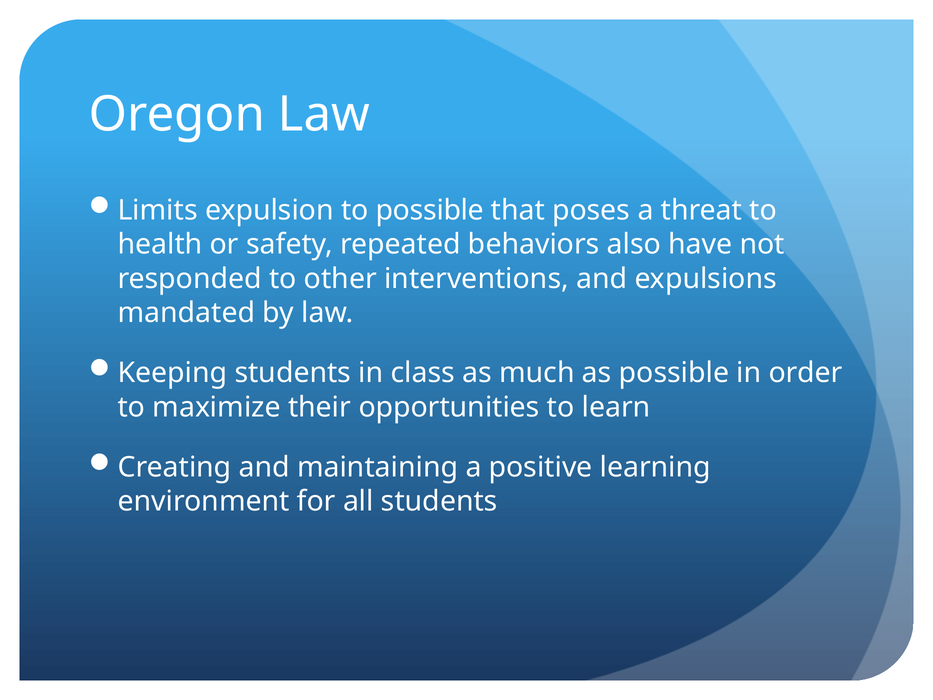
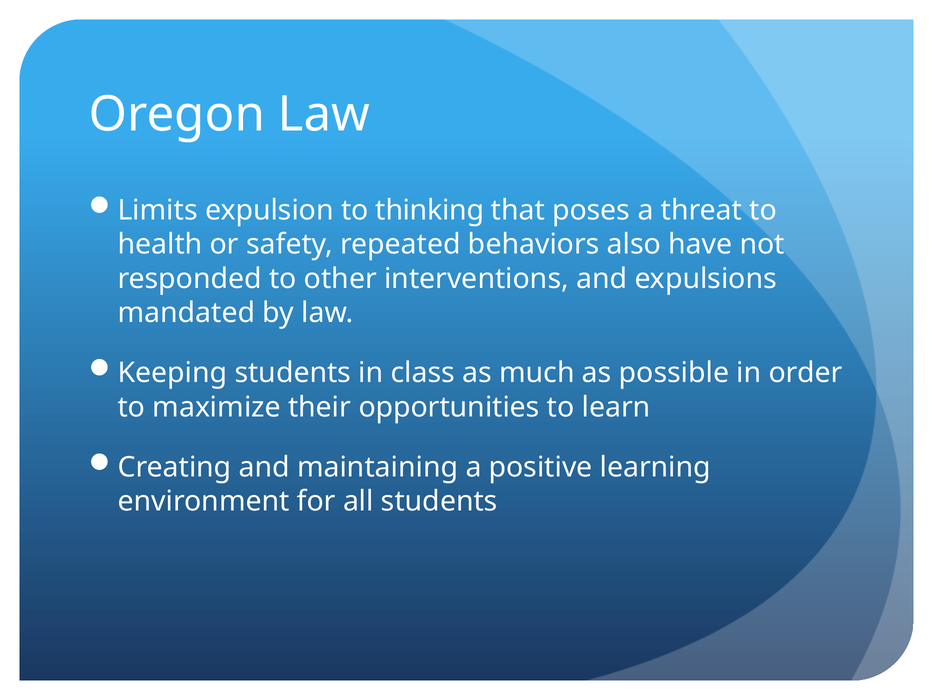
to possible: possible -> thinking (430, 210)
